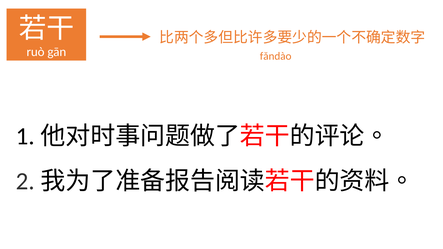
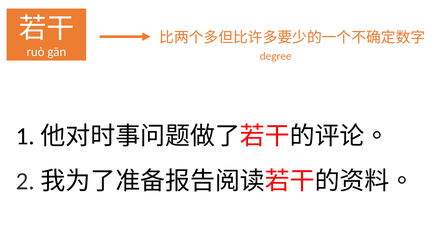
fǎndào: fǎndào -> degree (276, 56)
